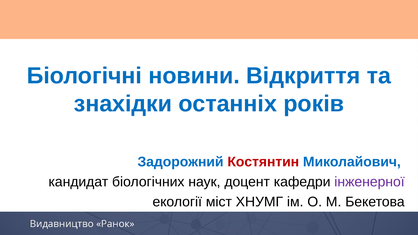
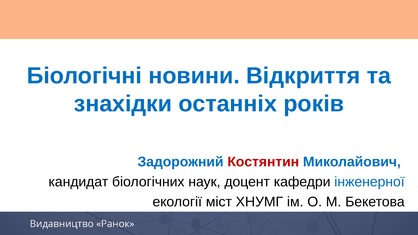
інженерної colour: purple -> blue (369, 182)
